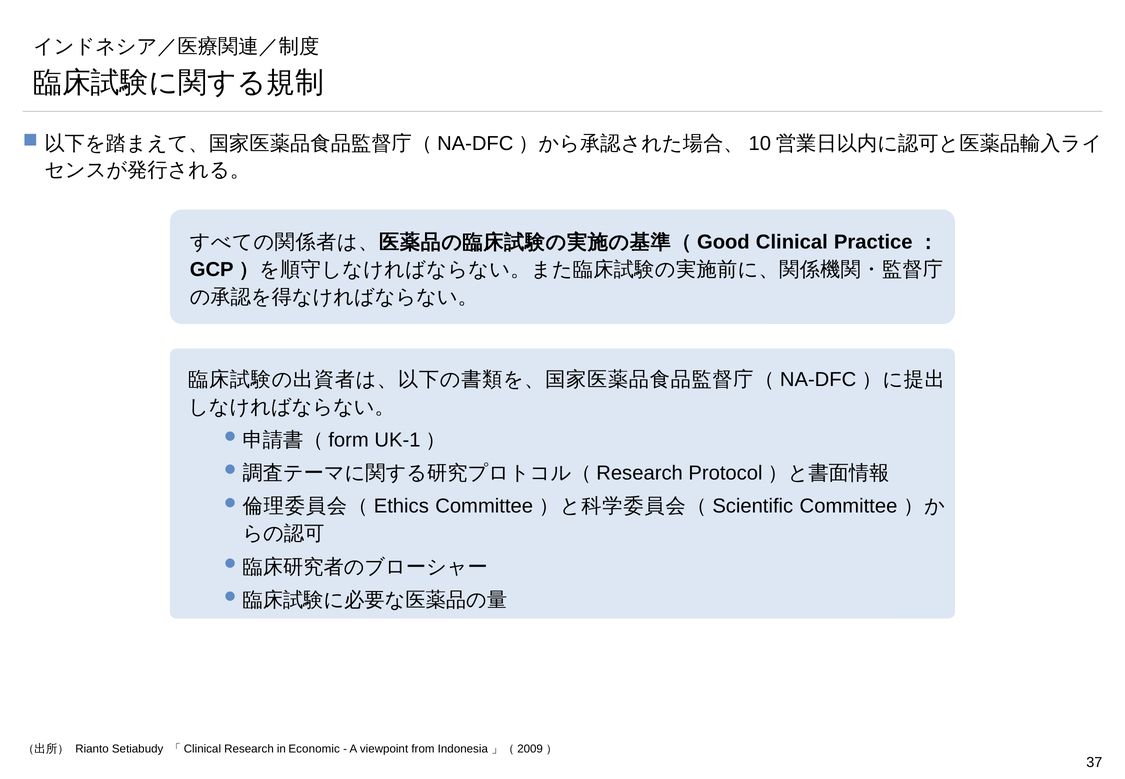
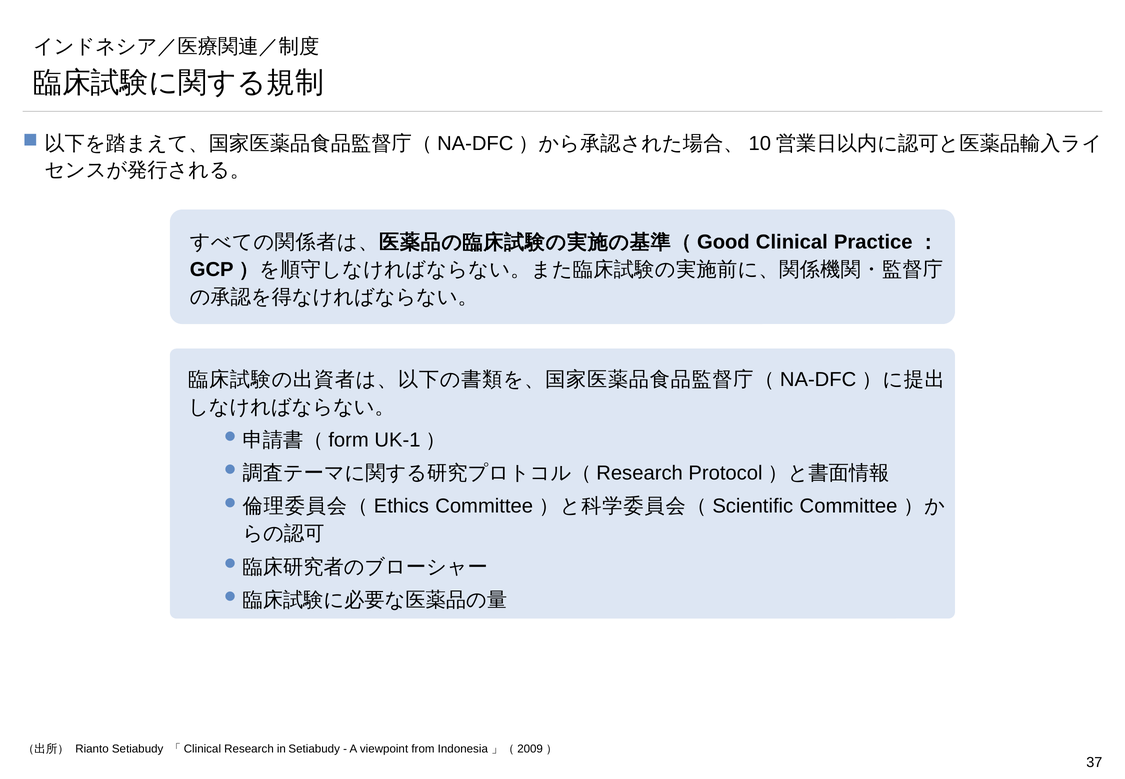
in Economic: Economic -> Setiabudy (314, 749)
